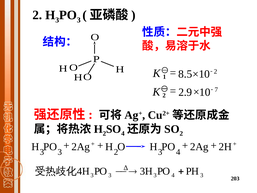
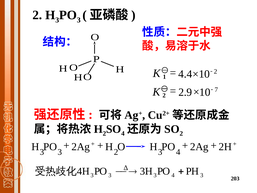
8.5: 8.5 -> 4.4 (185, 74)
